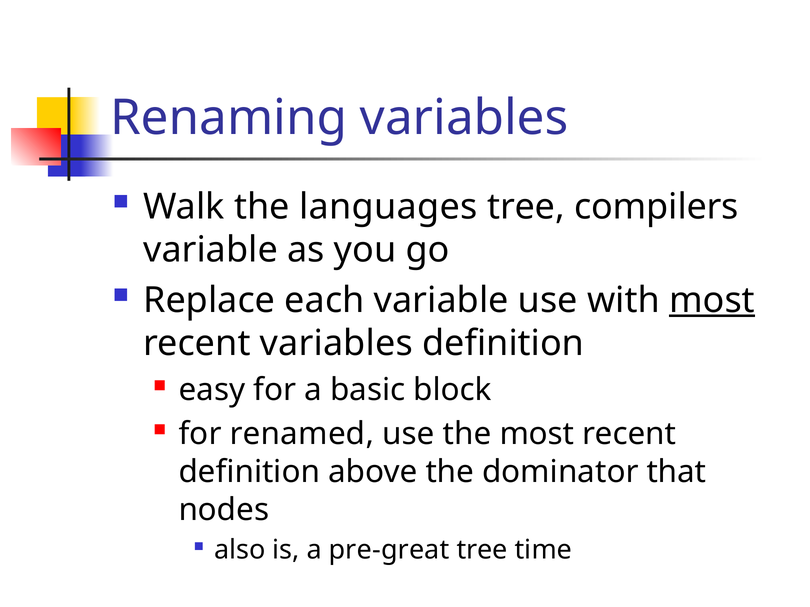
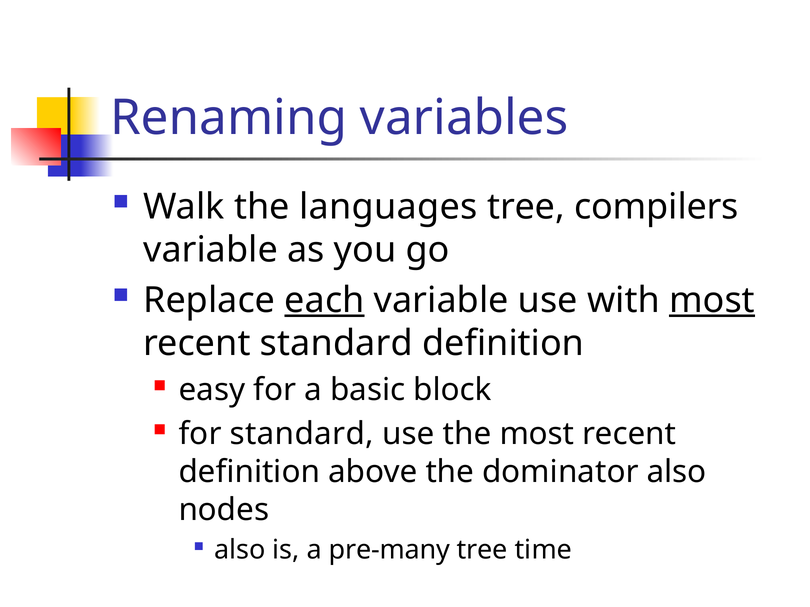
each underline: none -> present (325, 301)
recent variables: variables -> standard (336, 344)
for renamed: renamed -> standard (302, 434)
dominator that: that -> also (676, 472)
pre-great: pre-great -> pre-many (389, 550)
